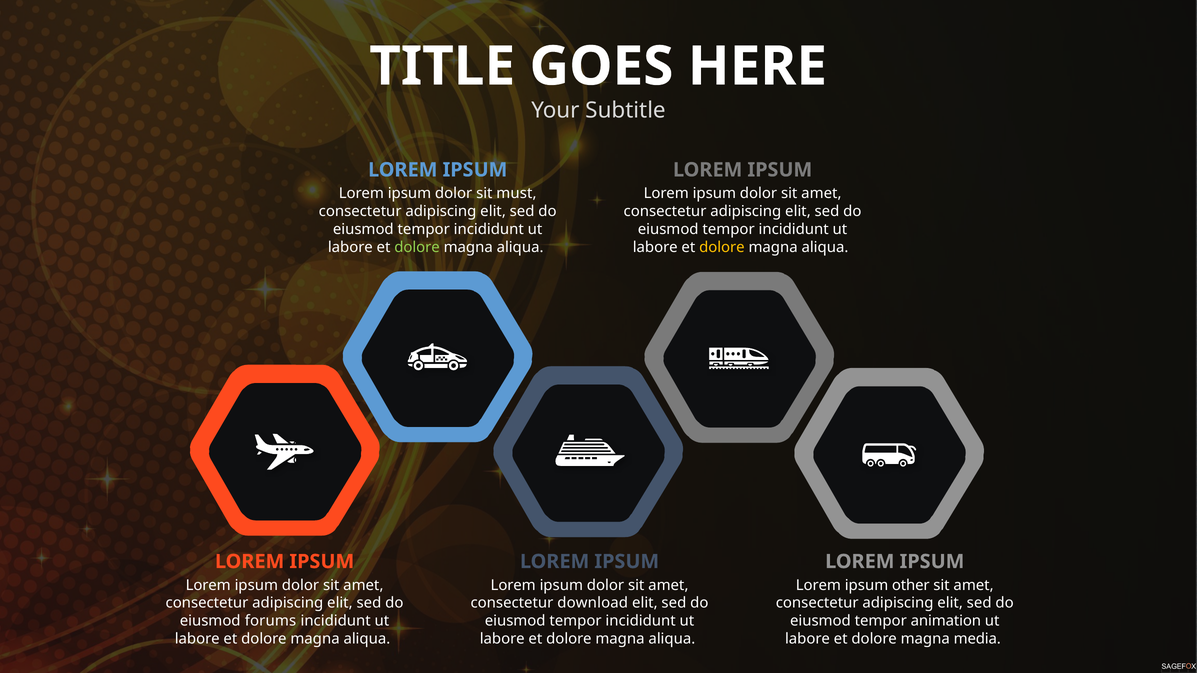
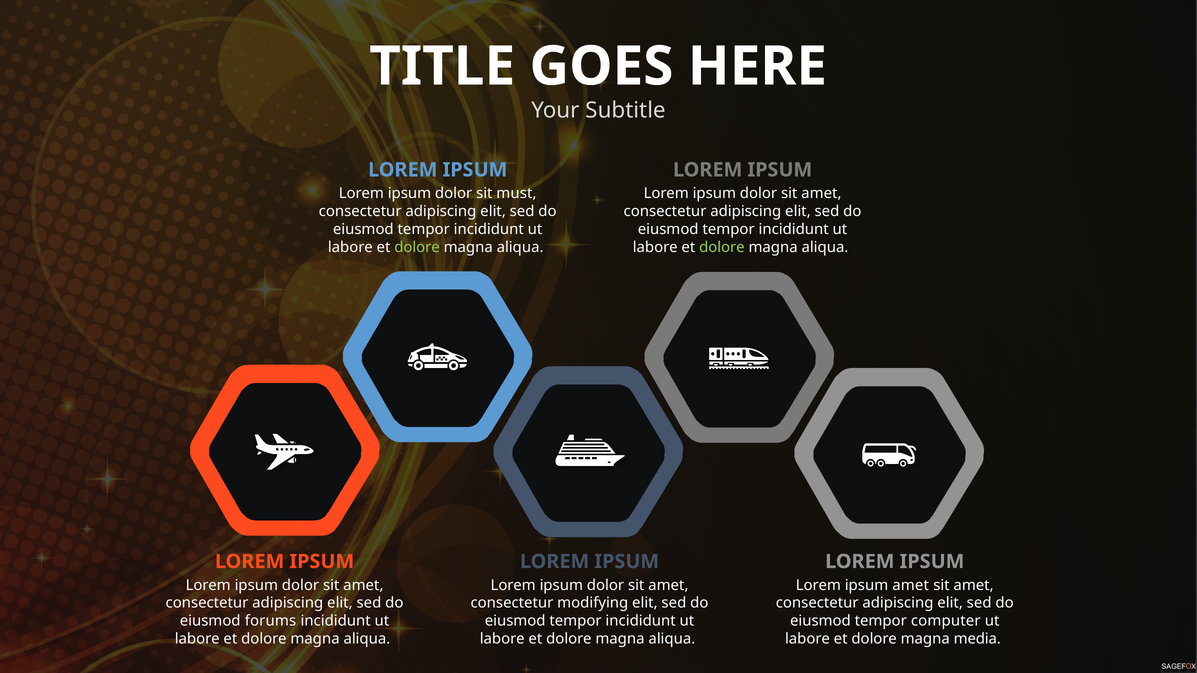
dolore colour: yellow -> light green (722, 247)
ipsum other: other -> amet (911, 585)
download: download -> modifying (593, 603)
animation: animation -> computer (946, 621)
